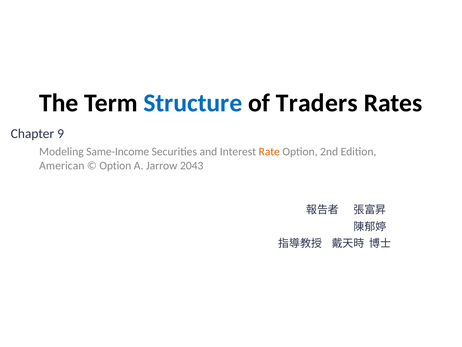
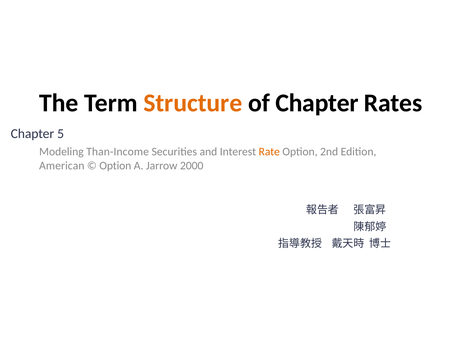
Structure colour: blue -> orange (193, 103)
of Traders: Traders -> Chapter (317, 103)
9: 9 -> 5 (61, 134)
Same-Income: Same-Income -> Than-Income (118, 151)
2043: 2043 -> 2000 (192, 165)
